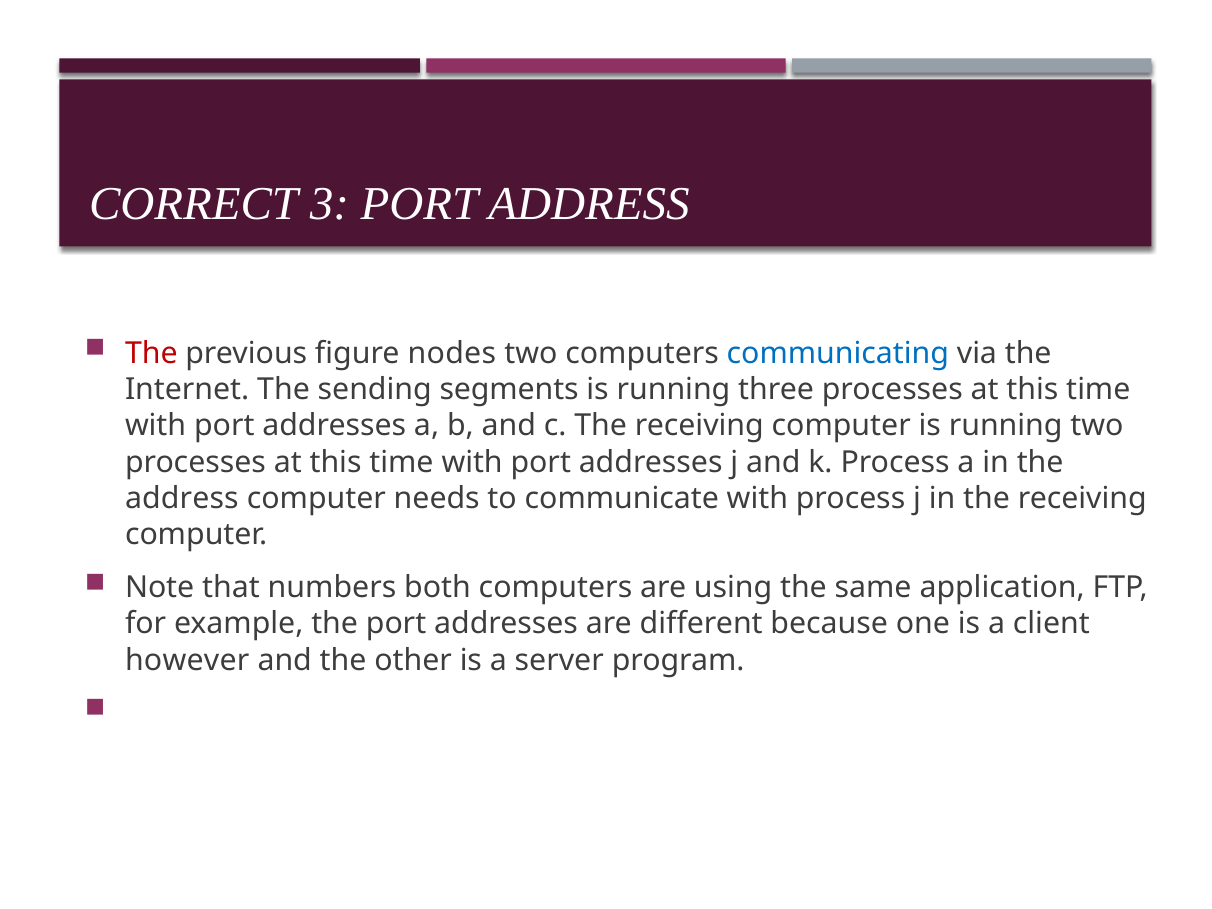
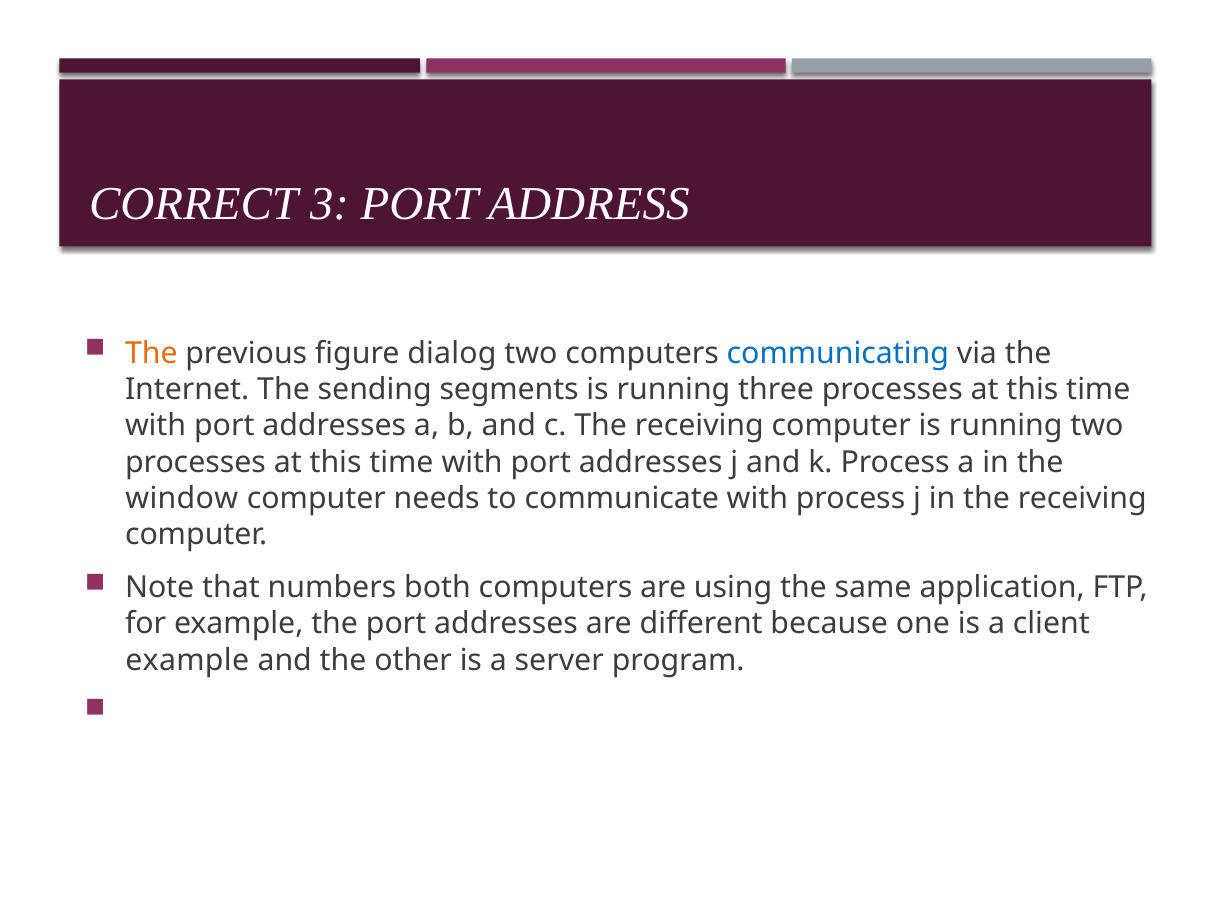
The colour: red -> orange (151, 353)
nodes: nodes -> dialog (452, 353)
address: address -> window (182, 499)
however: however -> example (187, 660)
